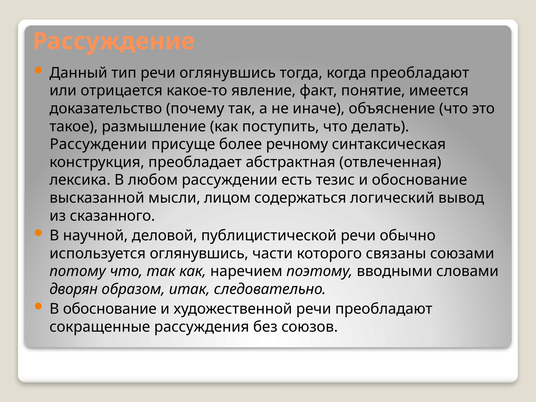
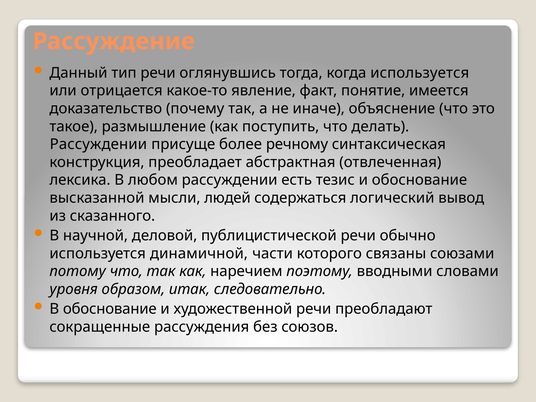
когда преобладают: преобладают -> используется (420, 73)
лицом: лицом -> людей (227, 198)
используется оглянувшись: оглянувшись -> динамичной (199, 253)
дворян: дворян -> уровня (74, 289)
